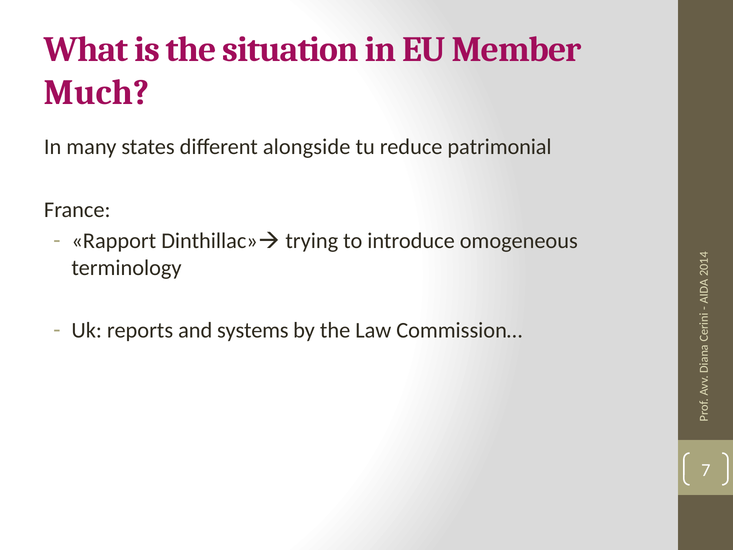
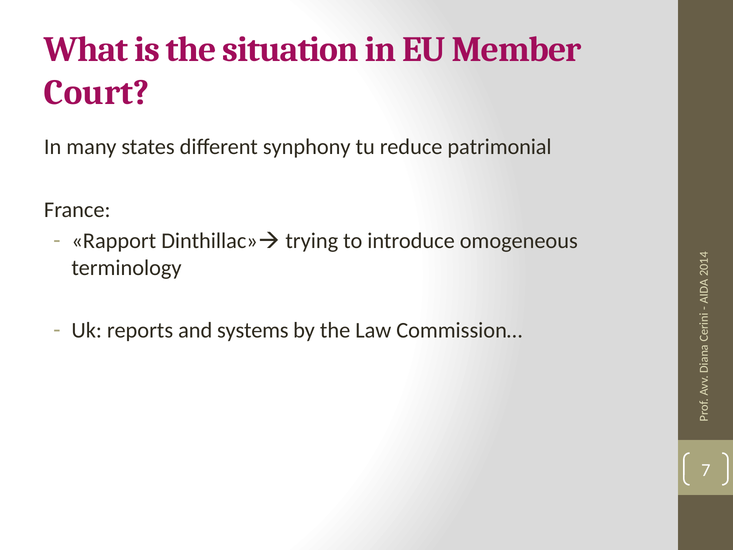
Much: Much -> Court (97, 92)
alongside: alongside -> synphony (307, 147)
